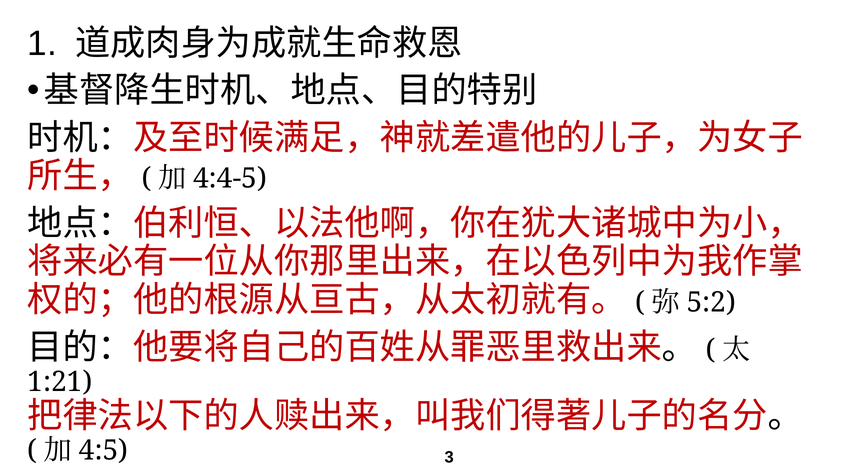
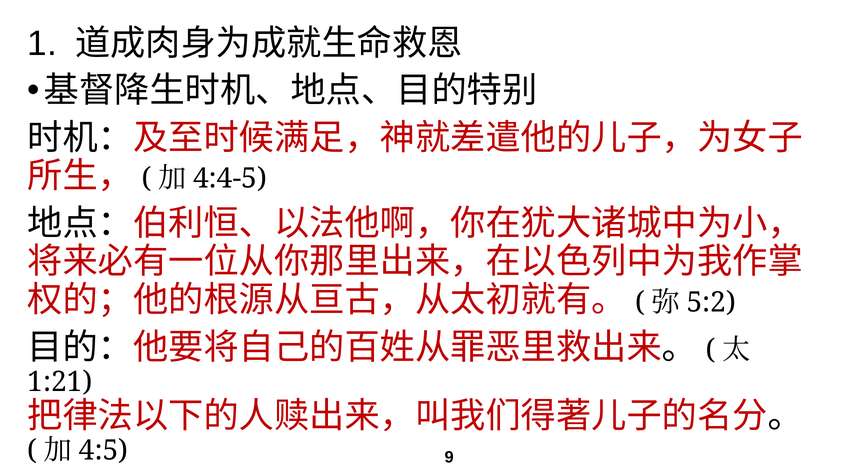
3: 3 -> 9 (449, 457)
